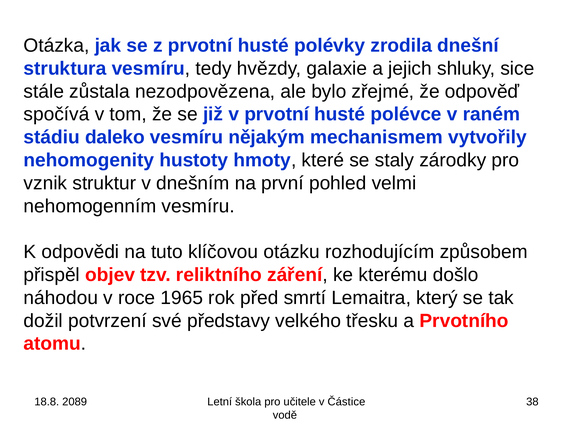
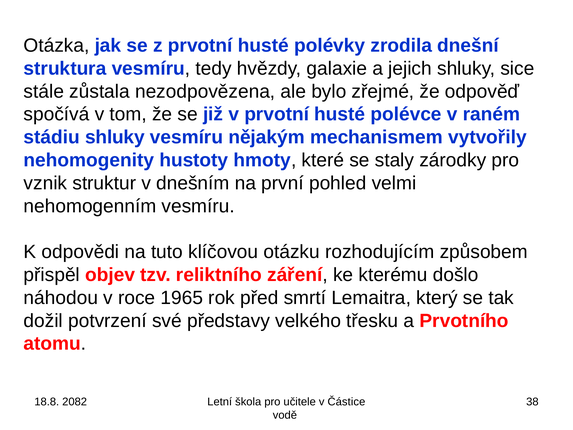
stádiu daleko: daleko -> shluky (115, 137)
2089: 2089 -> 2082 (75, 402)
